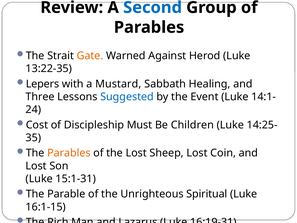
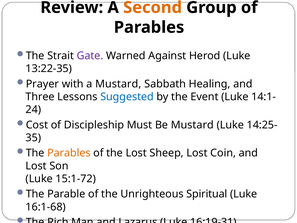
Second colour: blue -> orange (153, 7)
Gate colour: orange -> purple (90, 56)
Lepers: Lepers -> Prayer (42, 84)
Be Children: Children -> Mustard (192, 125)
15:1-31: 15:1-31 -> 15:1-72 (76, 179)
16:1-15: 16:1-15 -> 16:1-68 (46, 207)
